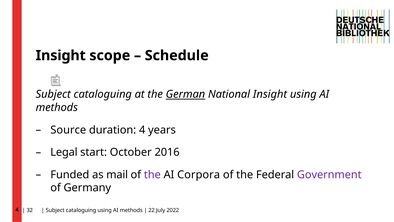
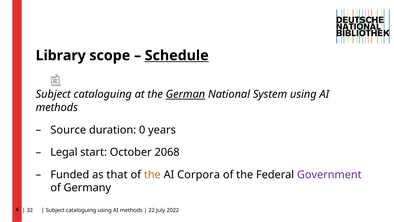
Insight: Insight -> Library (61, 55)
Schedule underline: none -> present (177, 55)
National Insight: Insight -> System (270, 94)
duration 4: 4 -> 0 (142, 130)
2016: 2016 -> 2068 (167, 152)
mail: mail -> that (117, 174)
the colour: purple -> orange (152, 174)
